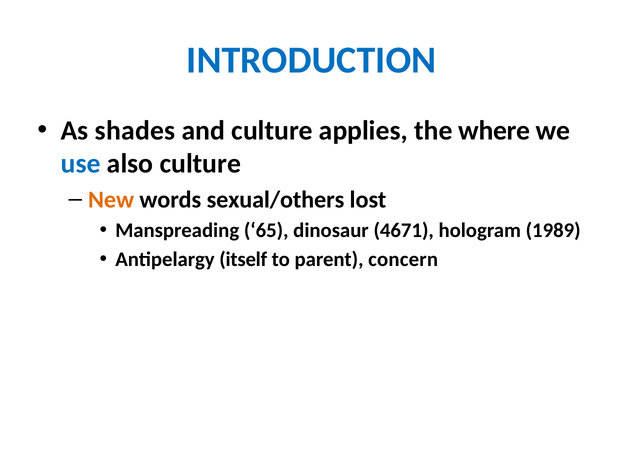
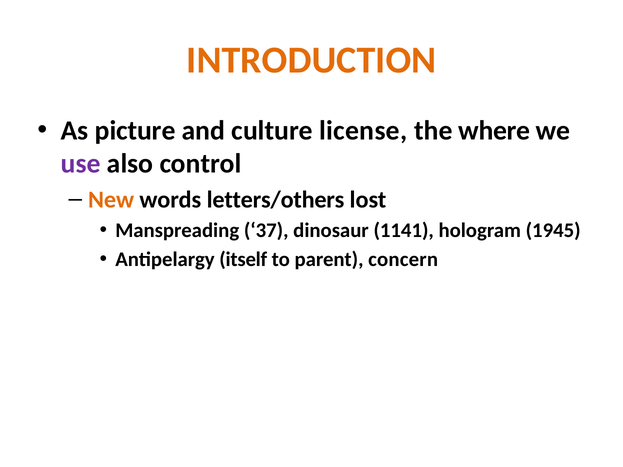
INTRODUCTION colour: blue -> orange (311, 60)
shades: shades -> picture (135, 131)
applies: applies -> license (363, 131)
use colour: blue -> purple (81, 164)
also culture: culture -> control (200, 164)
sexual/others: sexual/others -> letters/others (276, 200)
65: 65 -> 37 (266, 231)
4671: 4671 -> 1141 (404, 231)
1989: 1989 -> 1945 (553, 231)
